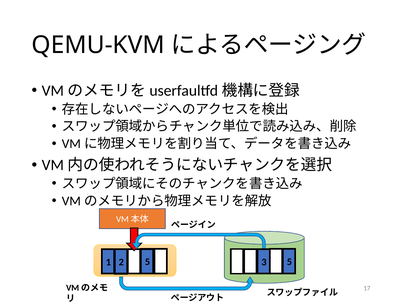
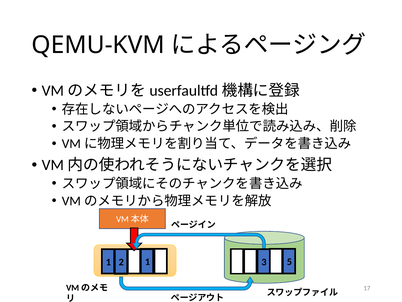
1 5: 5 -> 1 (147, 262)
